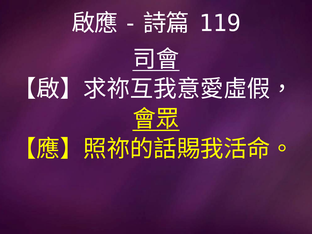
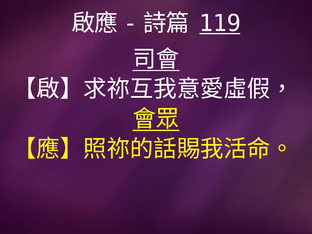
119 underline: none -> present (220, 24)
